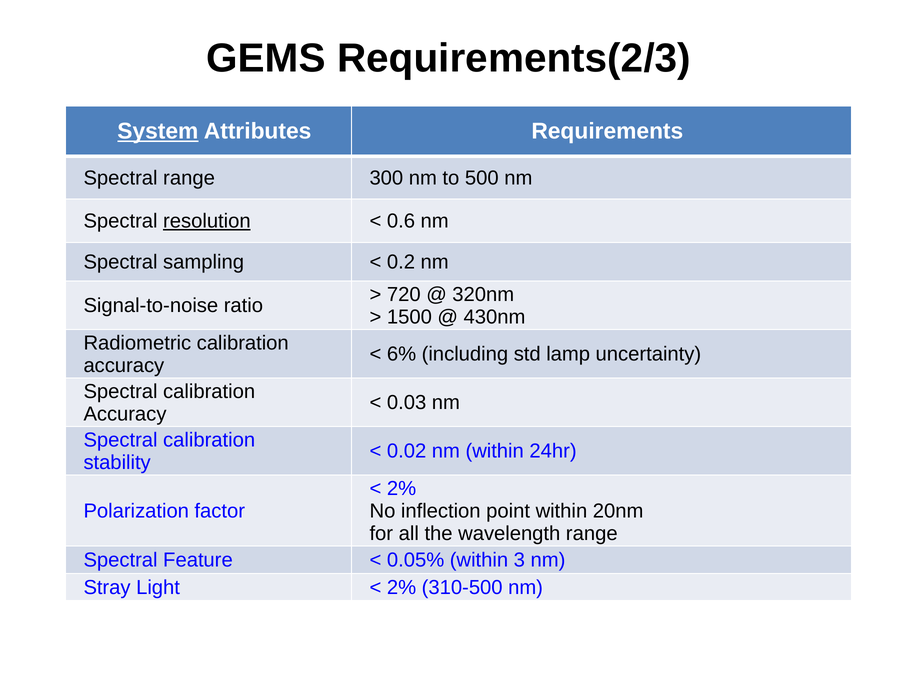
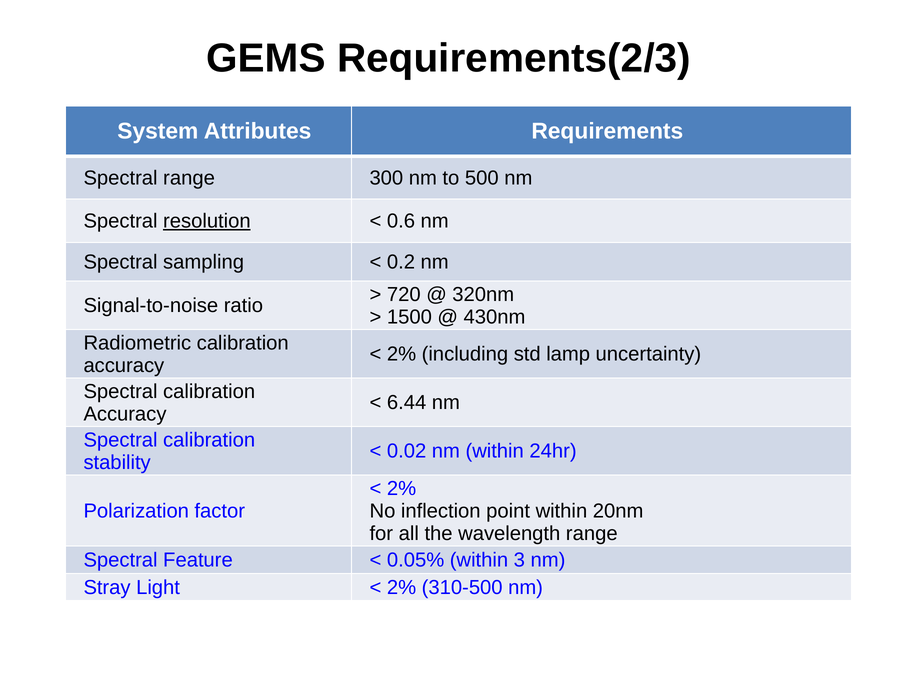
System underline: present -> none (158, 131)
6%: 6% -> 2% (402, 354)
0.03: 0.03 -> 6.44 (407, 403)
